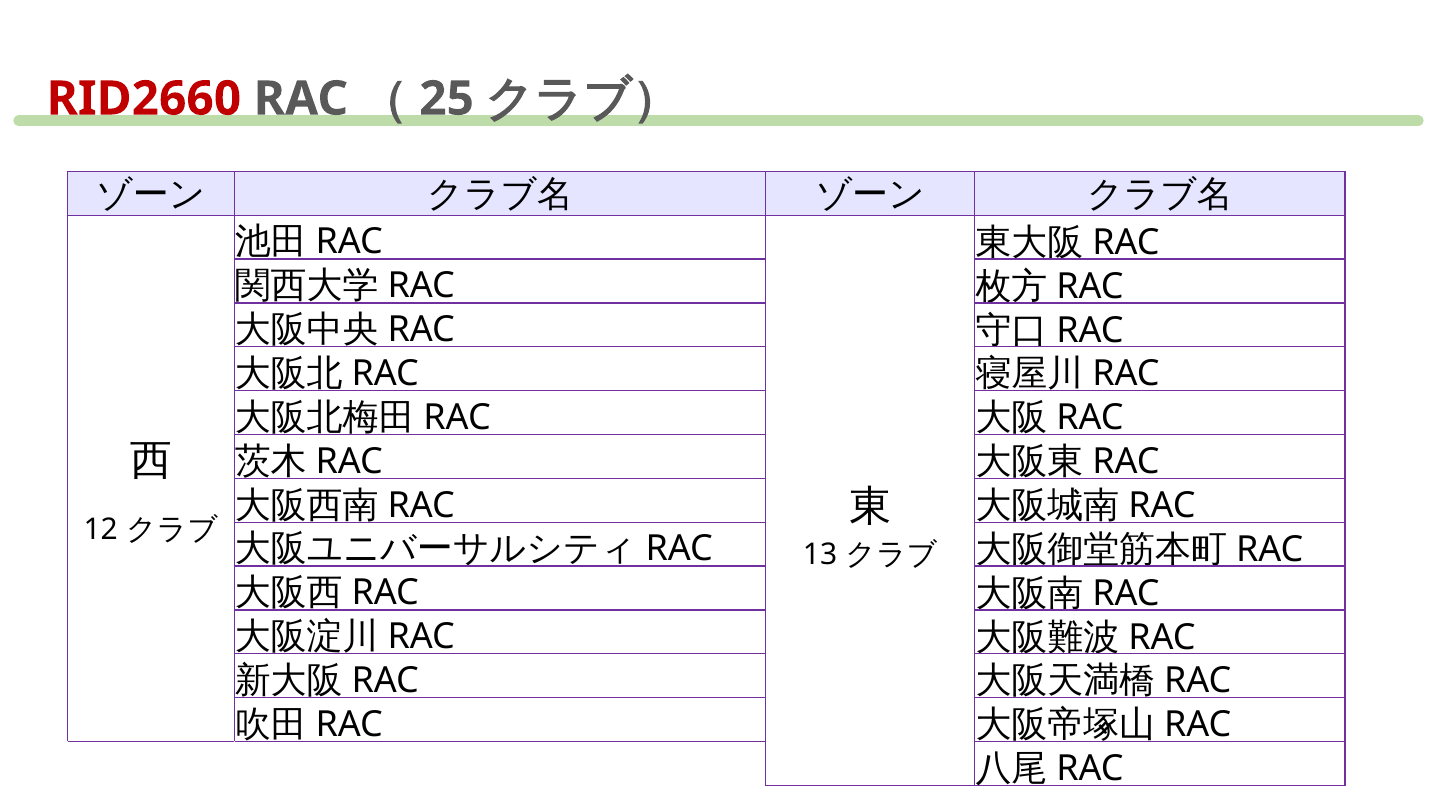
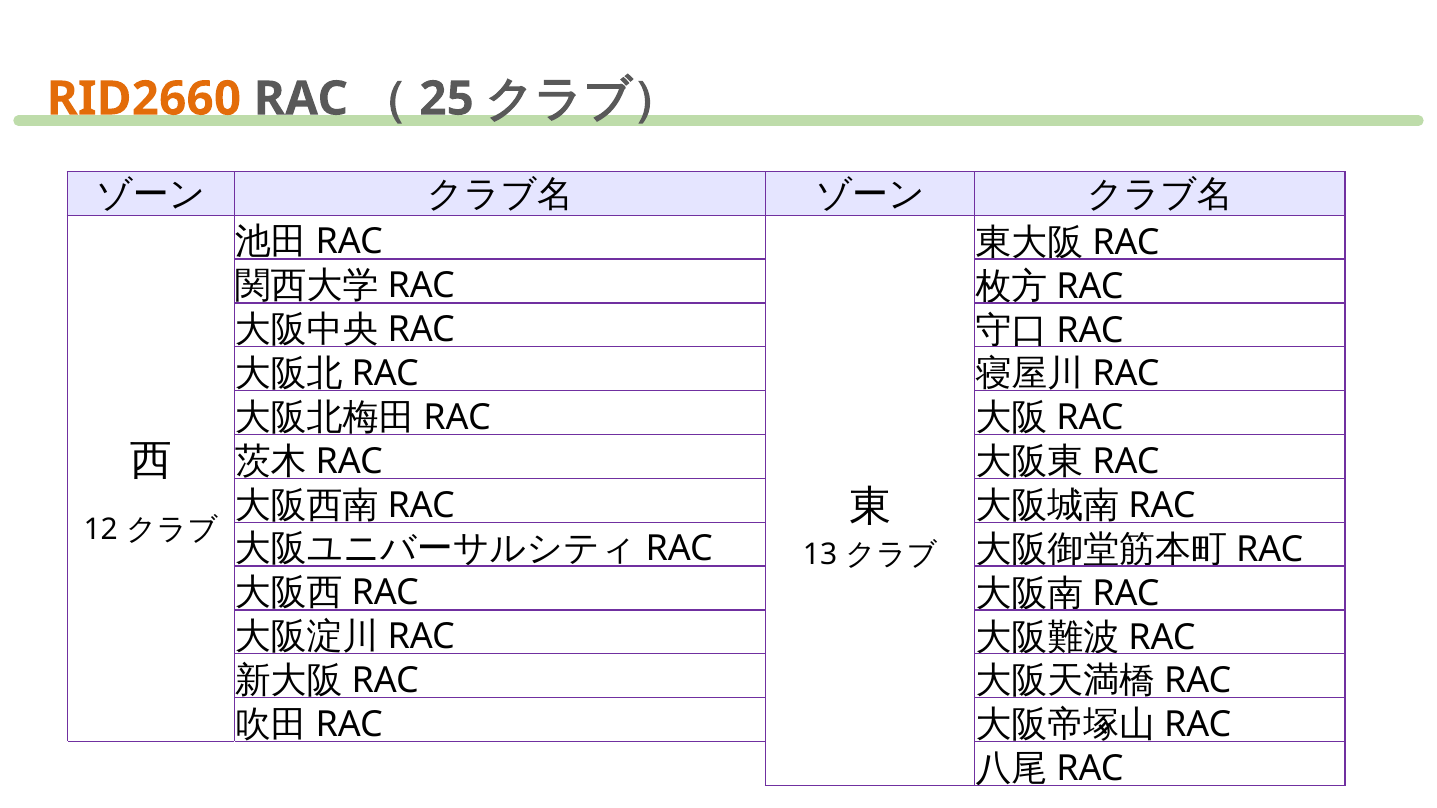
RID2660 colour: red -> orange (144, 99)
